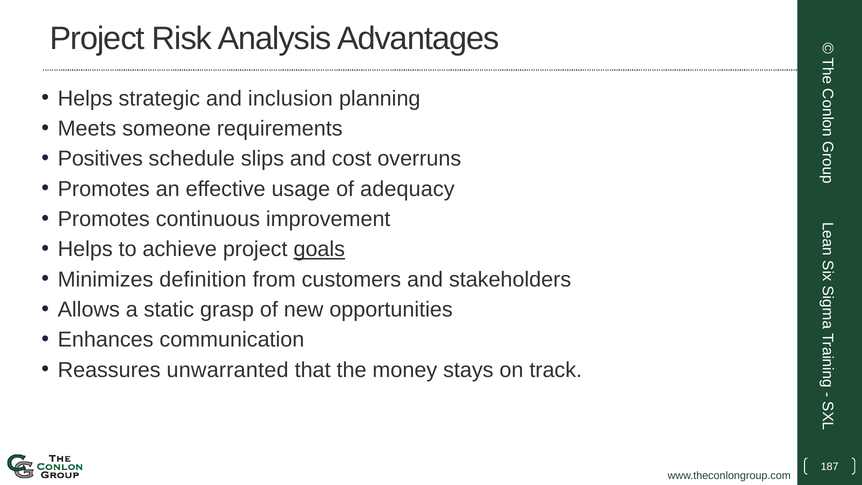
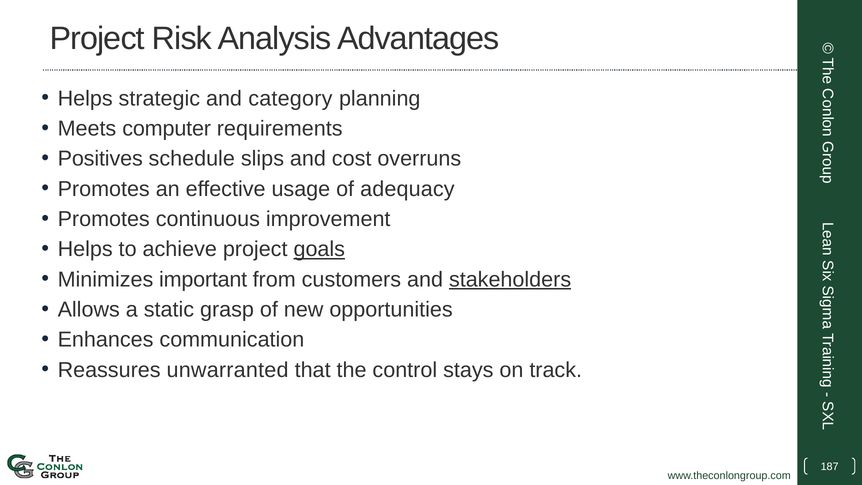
inclusion: inclusion -> category (290, 98)
someone: someone -> computer (167, 129)
definition: definition -> important (203, 279)
stakeholders underline: none -> present (510, 279)
money: money -> control (405, 370)
